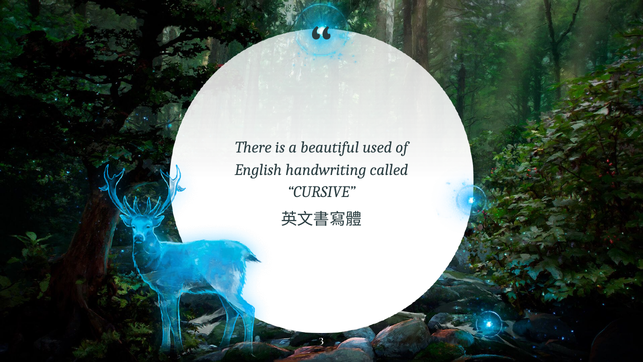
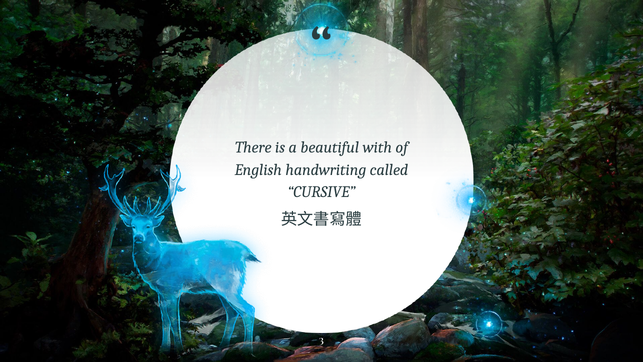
used: used -> with (377, 147)
